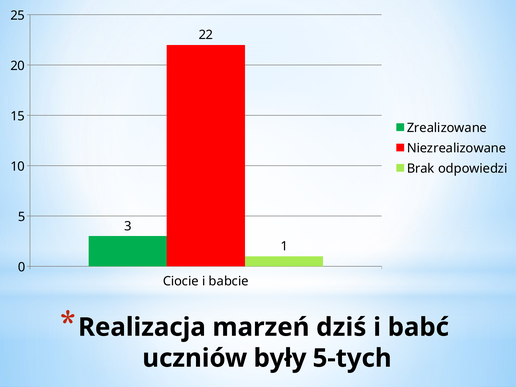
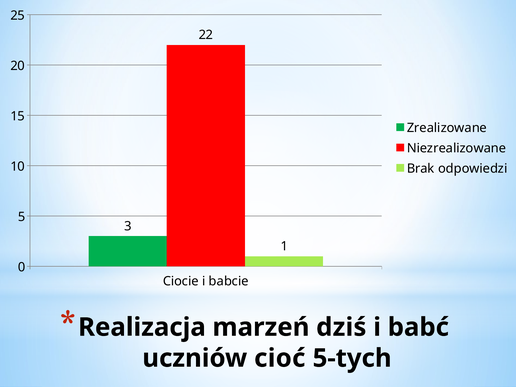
były: były -> cioć (280, 358)
